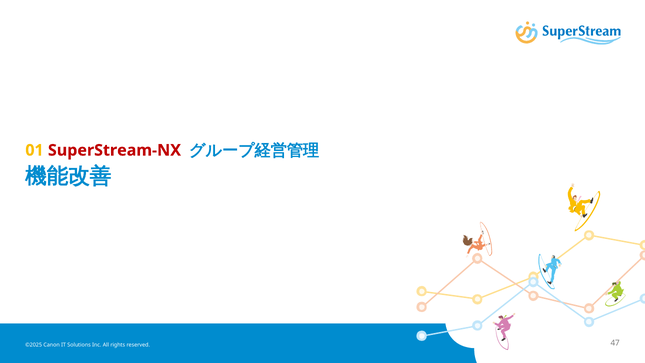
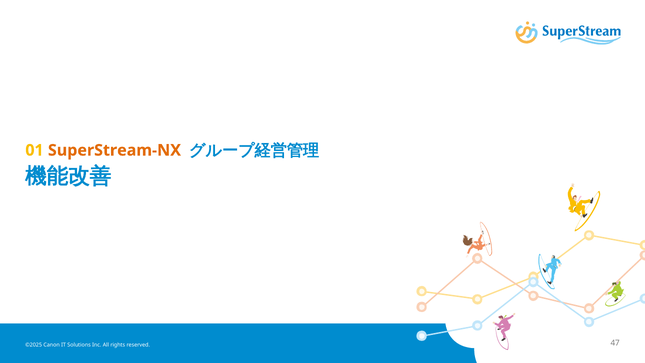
SuperStream-NX colour: red -> orange (114, 150)
